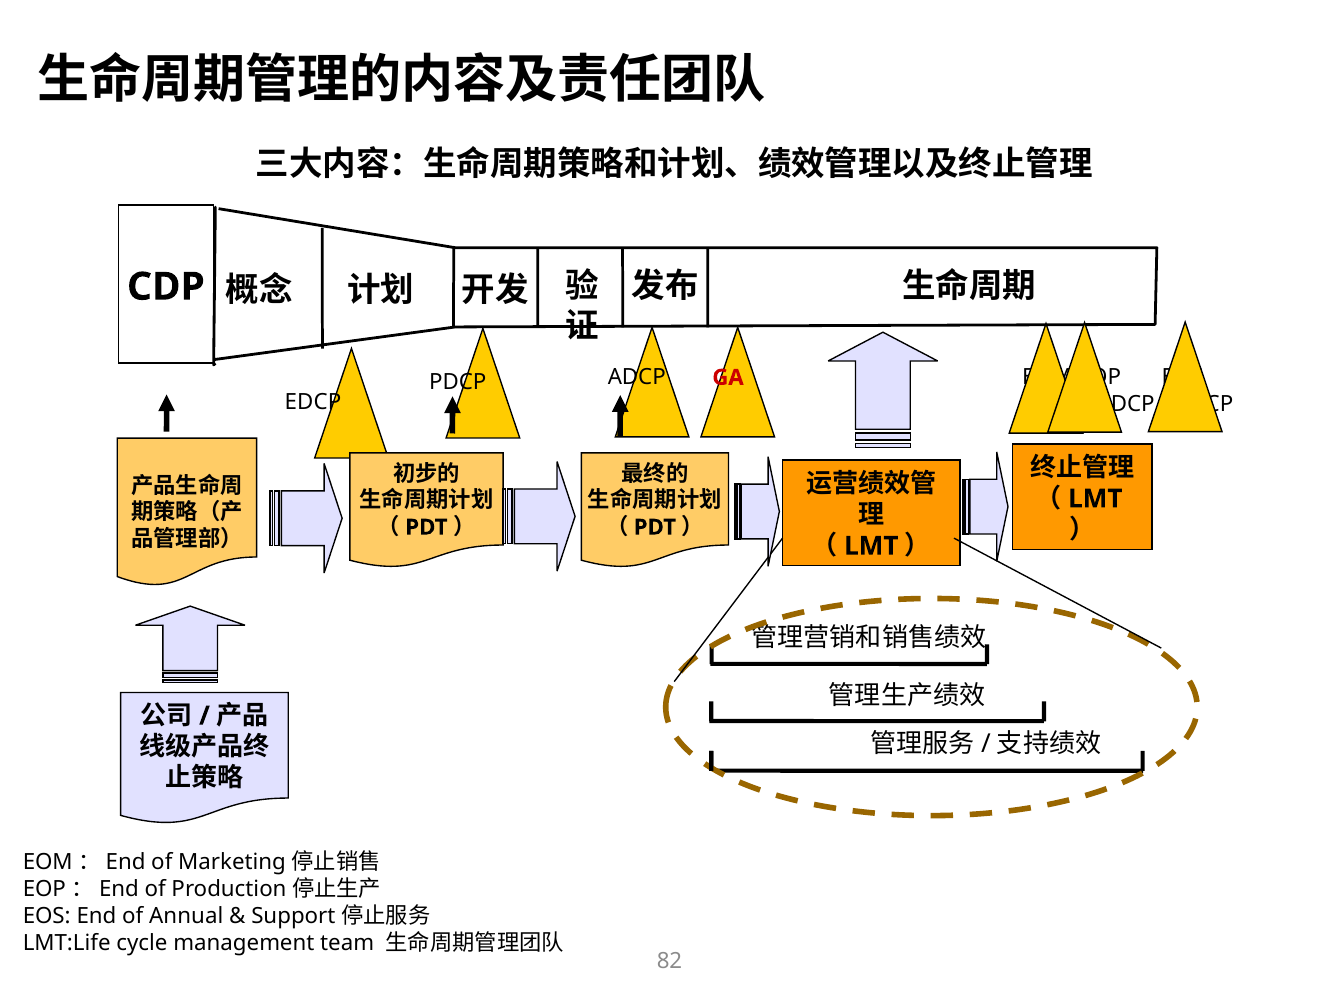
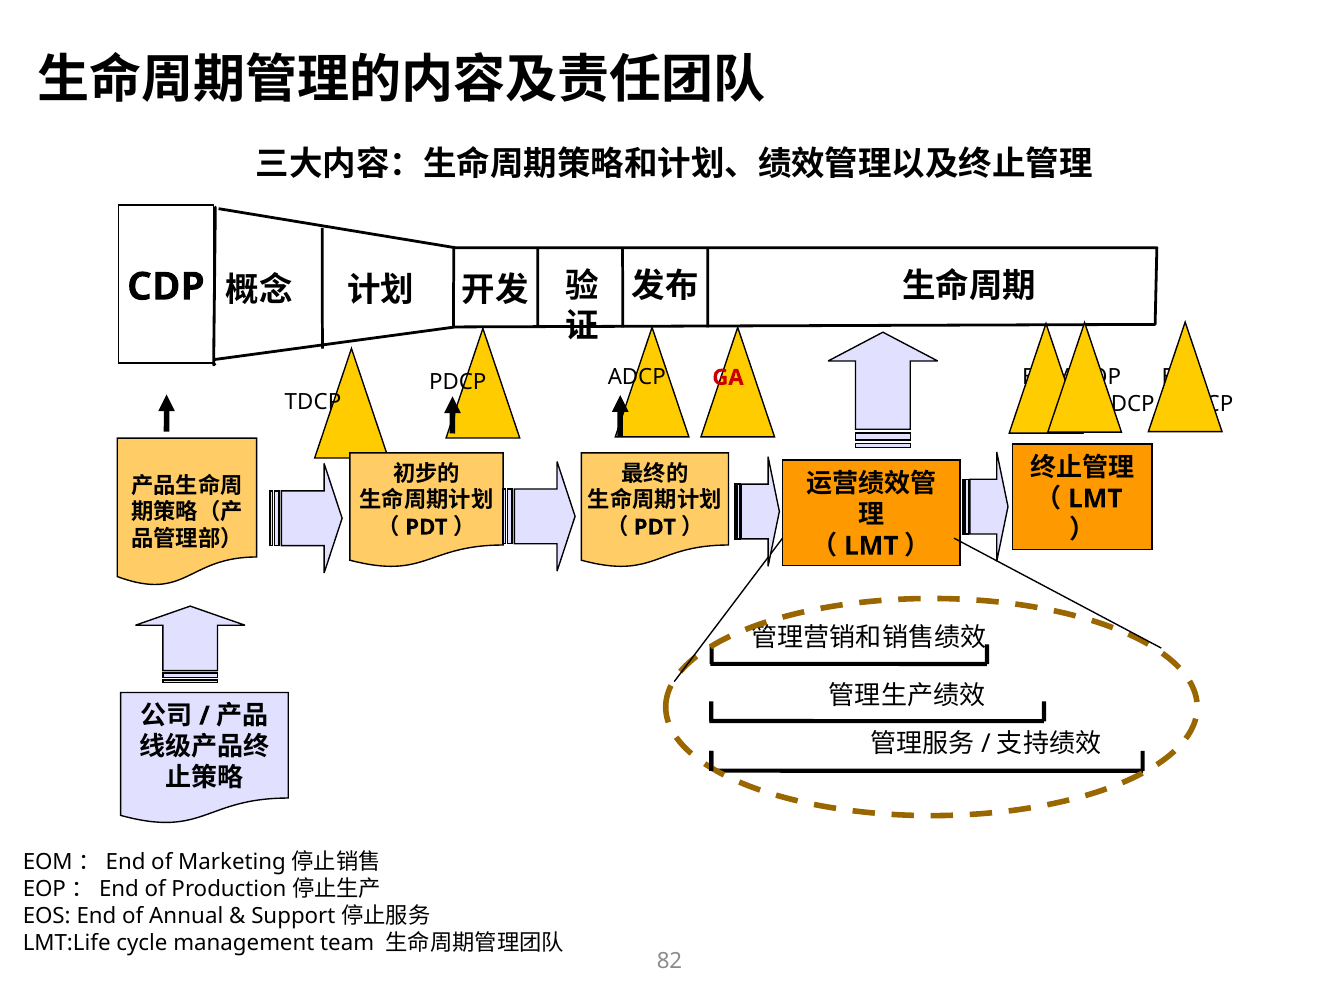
EDCP: EDCP -> TDCP (313, 402)
